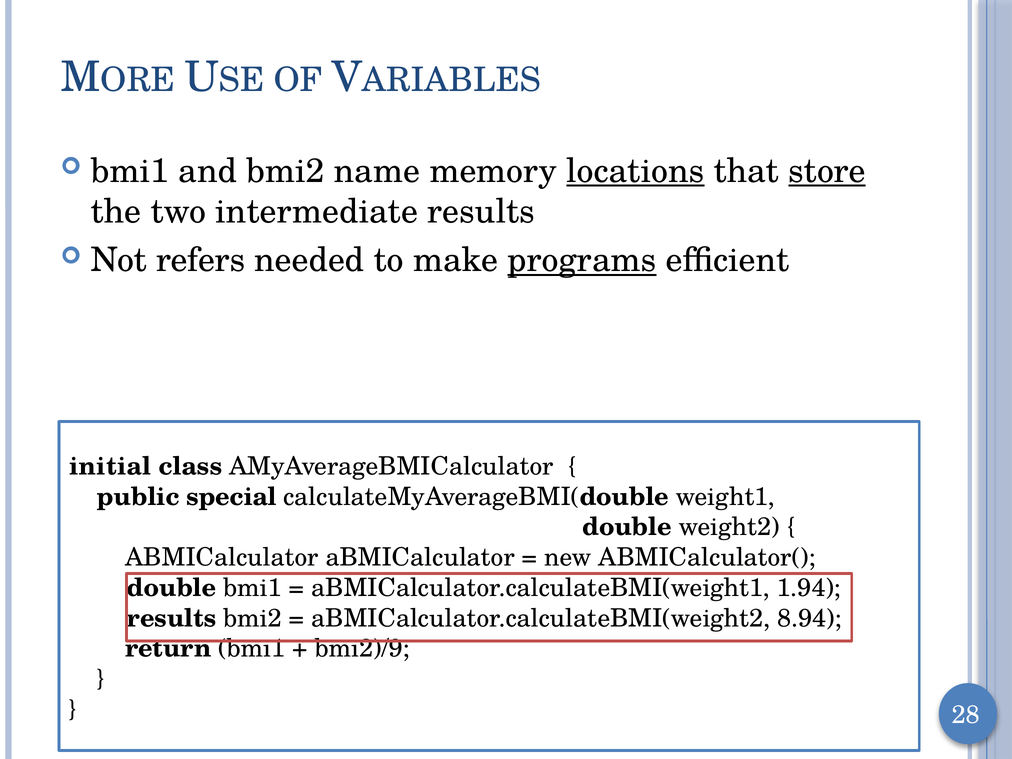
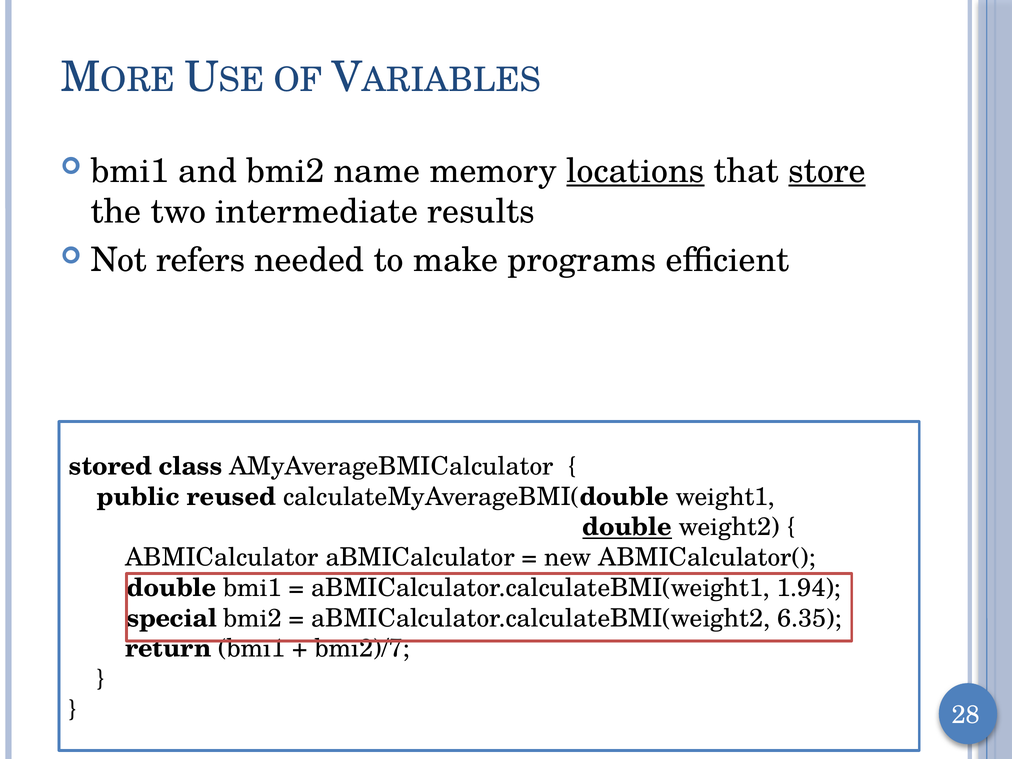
programs underline: present -> none (582, 260)
initial: initial -> stored (110, 466)
special: special -> reused (231, 497)
double underline: none -> present (627, 527)
results: results -> special (172, 618)
8.94: 8.94 -> 6.35 (809, 618)
bmi2)/9: bmi2)/9 -> bmi2)/7 (362, 649)
